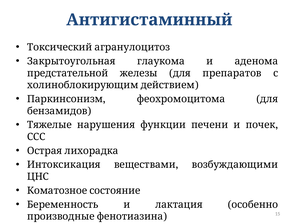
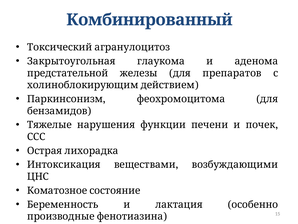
Антигистаминный: Антигистаминный -> Комбинированный (149, 20)
